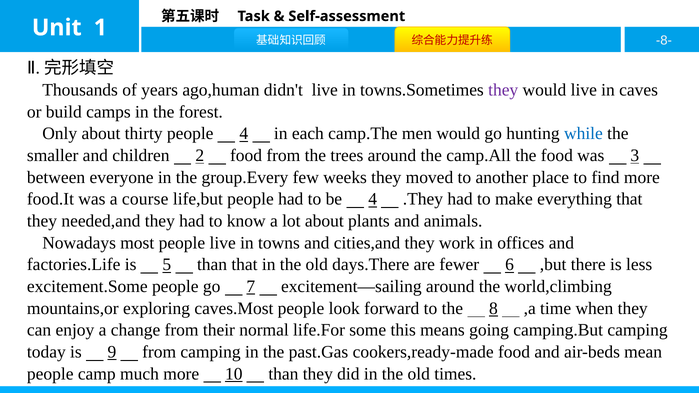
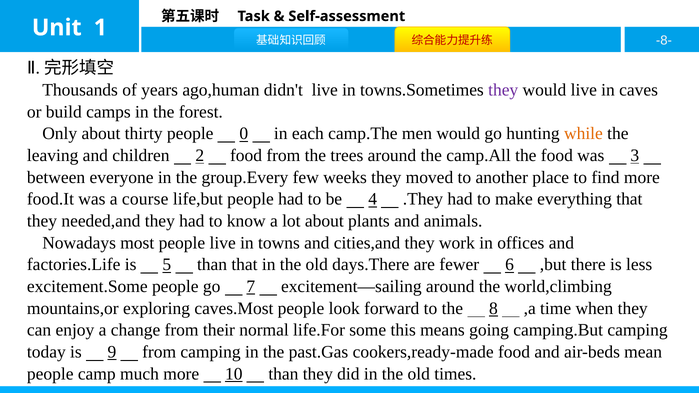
people 4: 4 -> 0 (244, 134)
while colour: blue -> orange (583, 134)
smaller: smaller -> leaving (53, 156)
